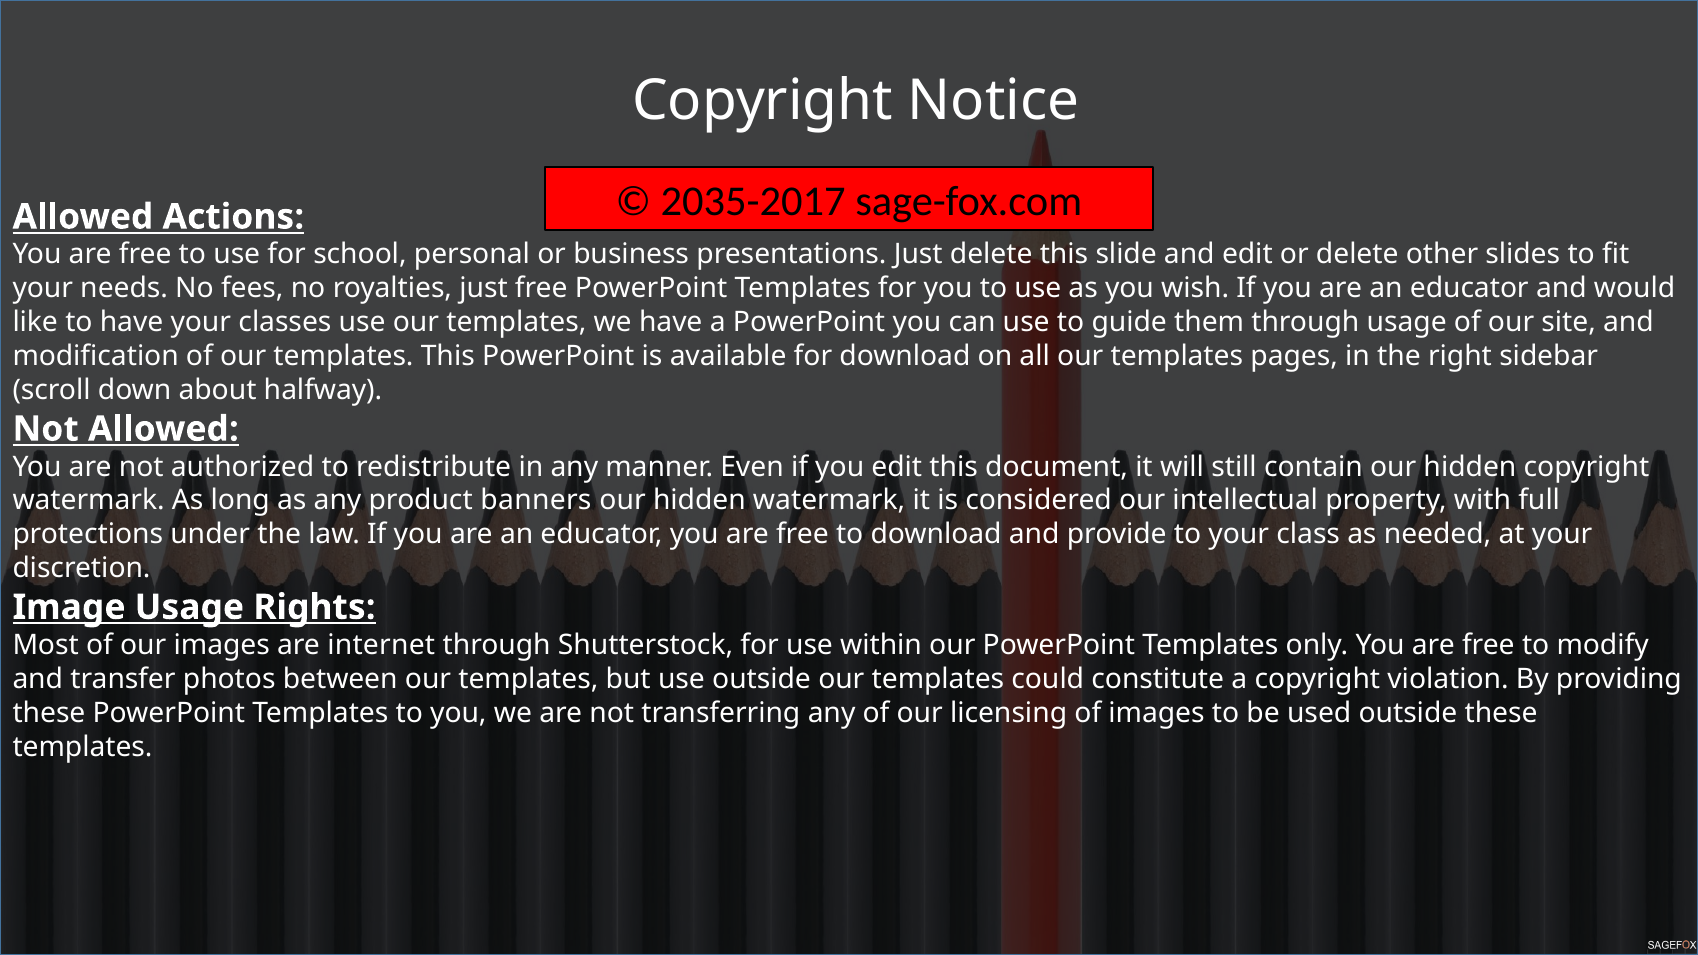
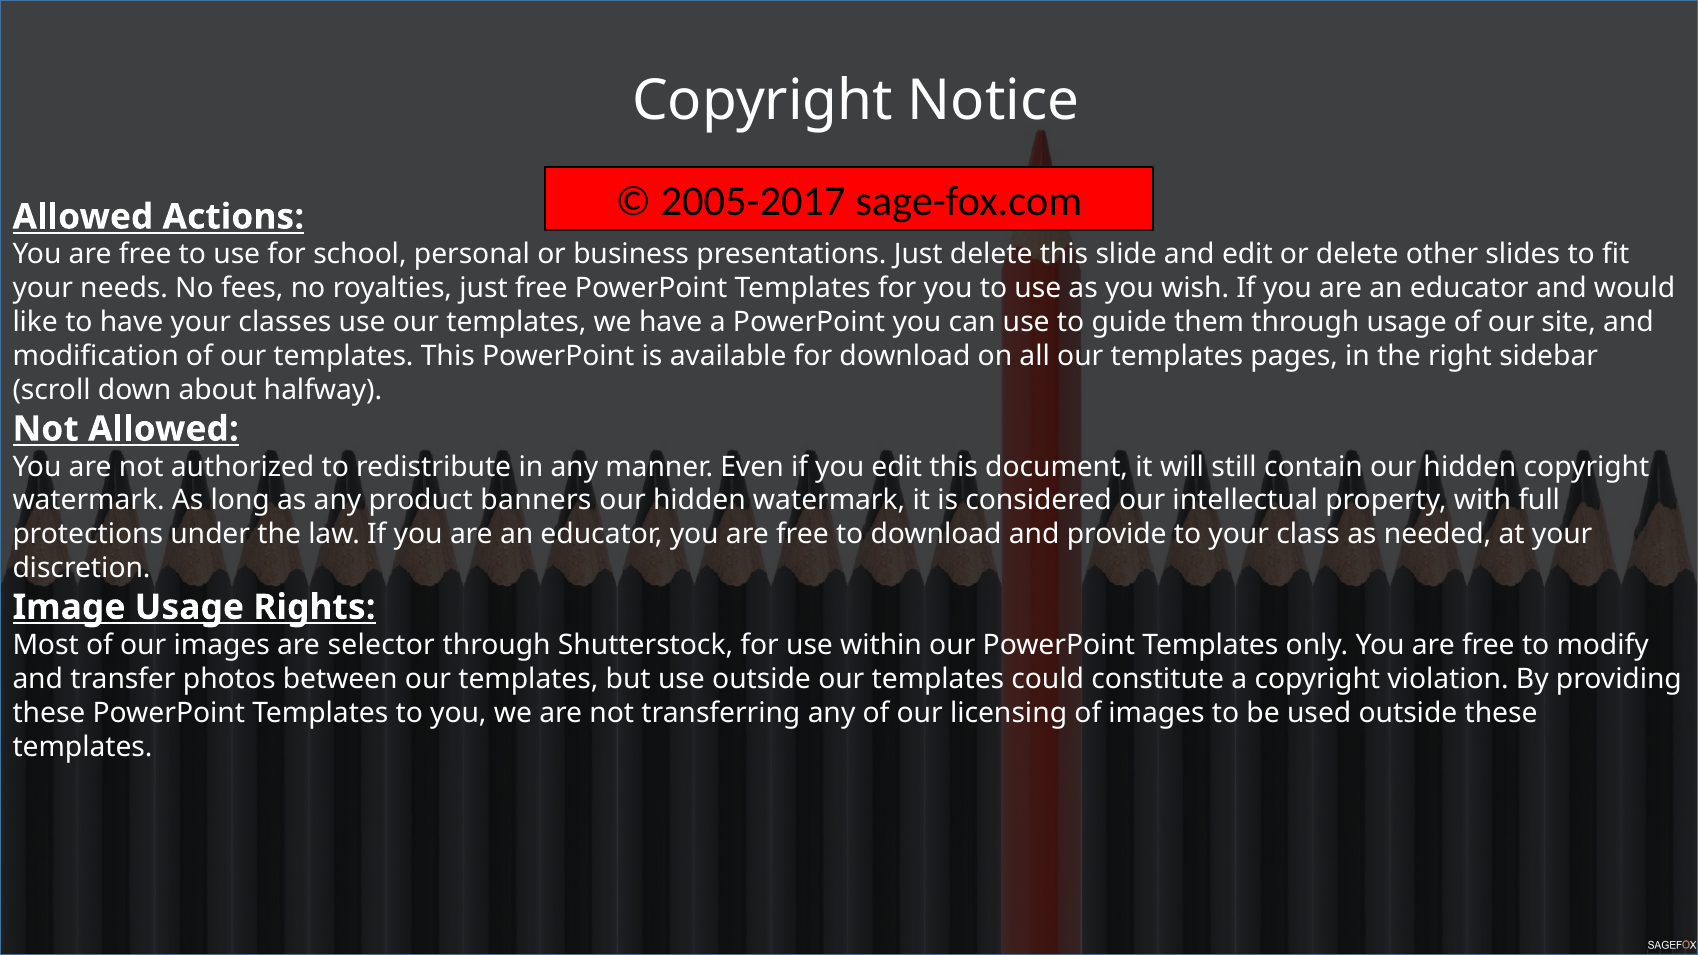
2035-2017: 2035-2017 -> 2005-2017 (753, 201)
internet: internet -> selector (381, 645)
